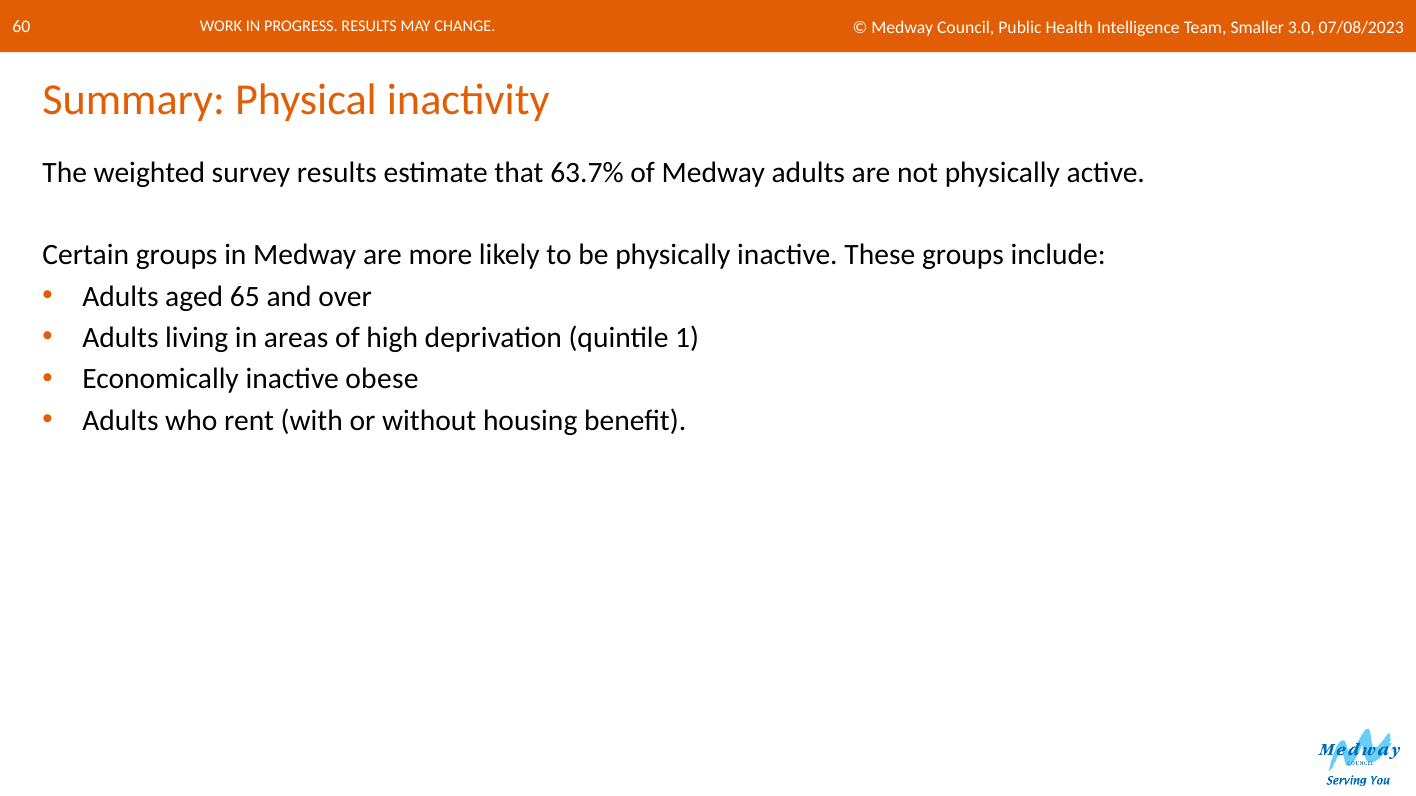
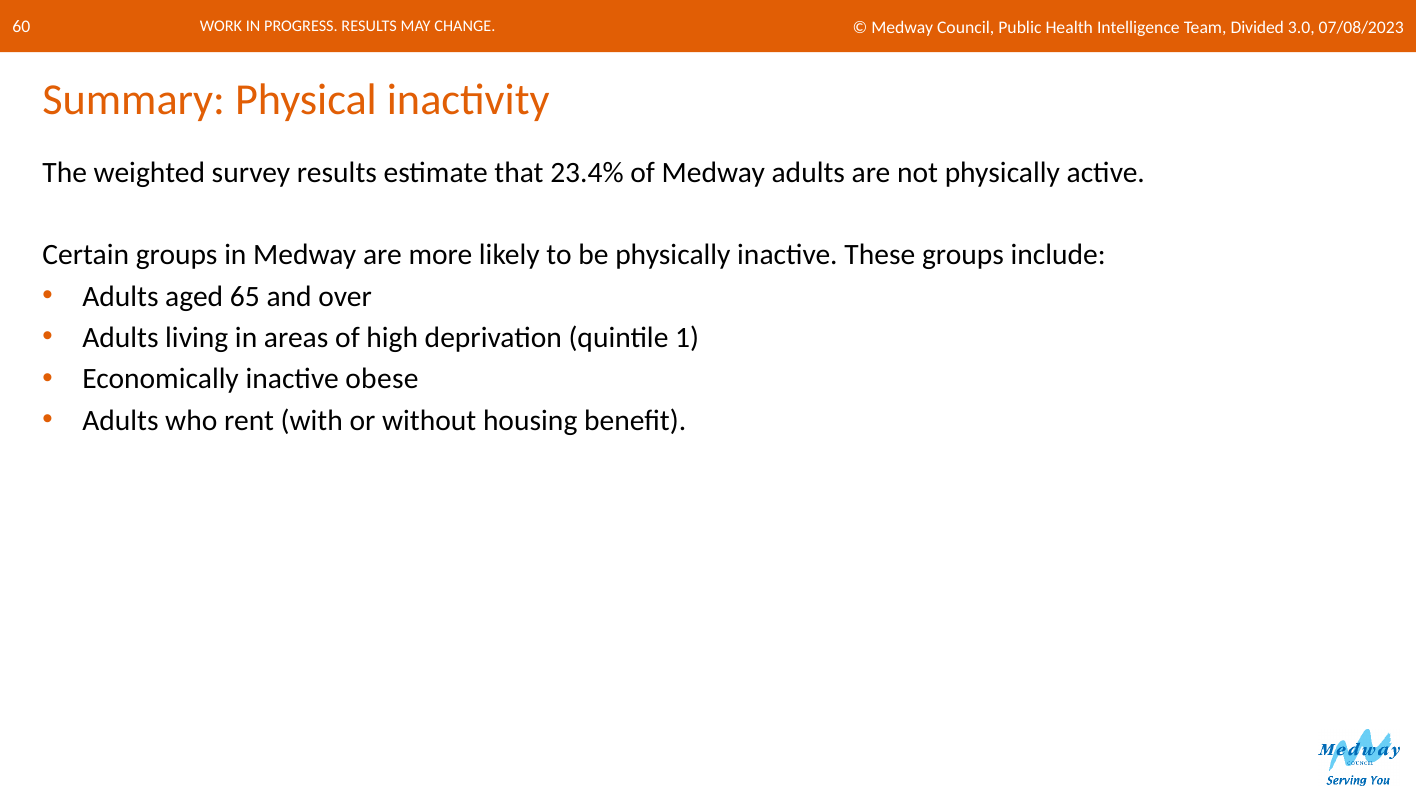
Smaller: Smaller -> Divided (1257, 27)
63.7%: 63.7% -> 23.4% (587, 173)
